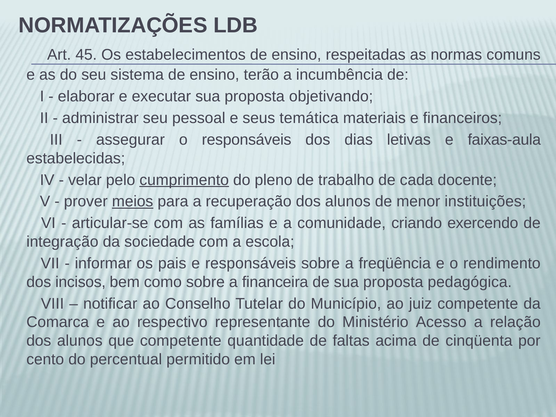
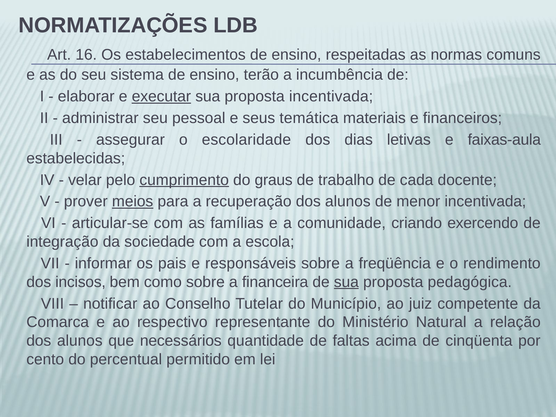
45: 45 -> 16 (86, 55)
executar underline: none -> present (161, 96)
proposta objetivando: objetivando -> incentivada (331, 96)
o responsáveis: responsáveis -> escolaridade (246, 140)
pleno: pleno -> graus (274, 180)
menor instituições: instituições -> incentivada (485, 202)
sua underline: none -> present (346, 282)
Acesso: Acesso -> Natural (441, 322)
que competente: competente -> necessários (181, 341)
